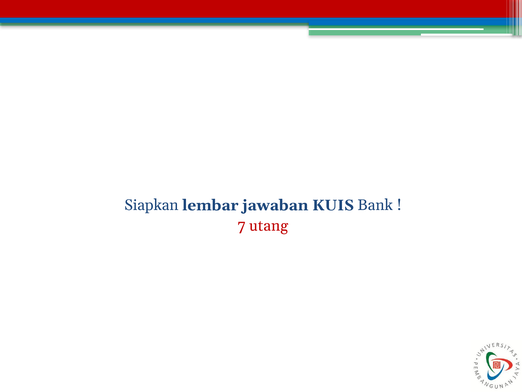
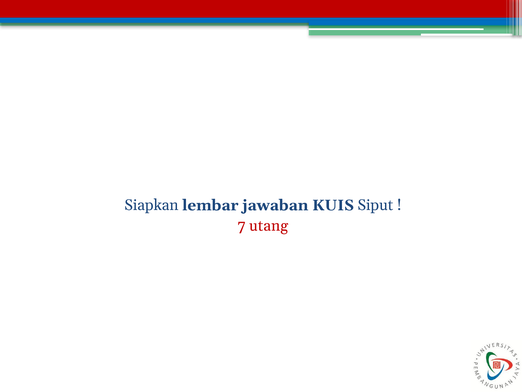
Bank: Bank -> Siput (375, 205)
